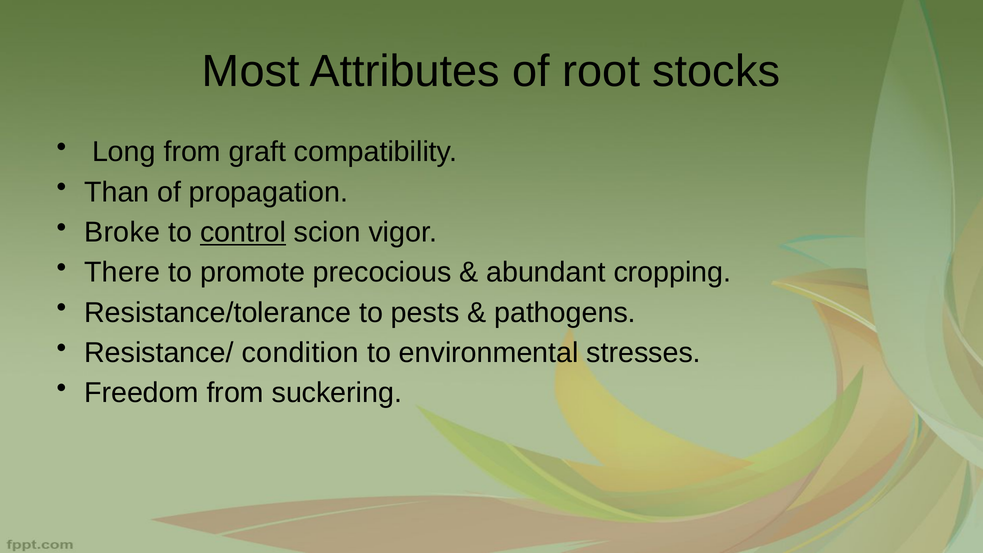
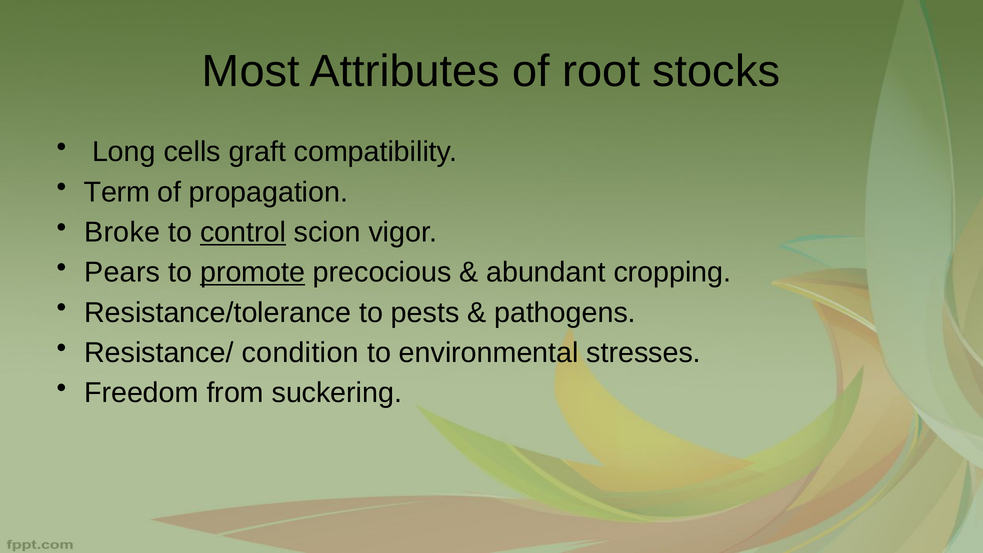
Long from: from -> cells (192, 152)
Than: Than -> Term (117, 192)
There: There -> Pears (122, 272)
promote underline: none -> present (253, 272)
